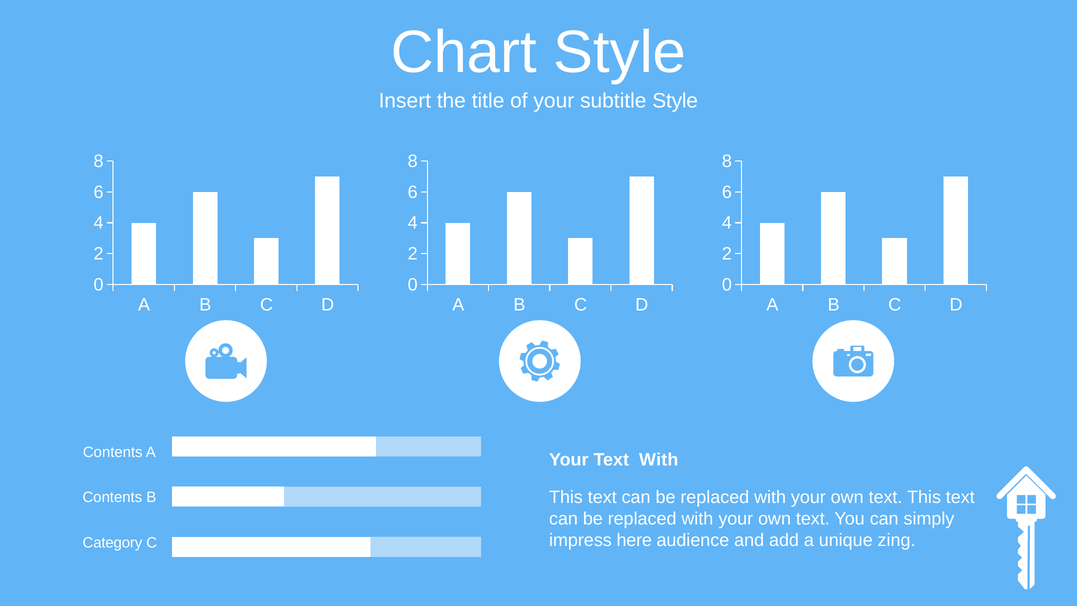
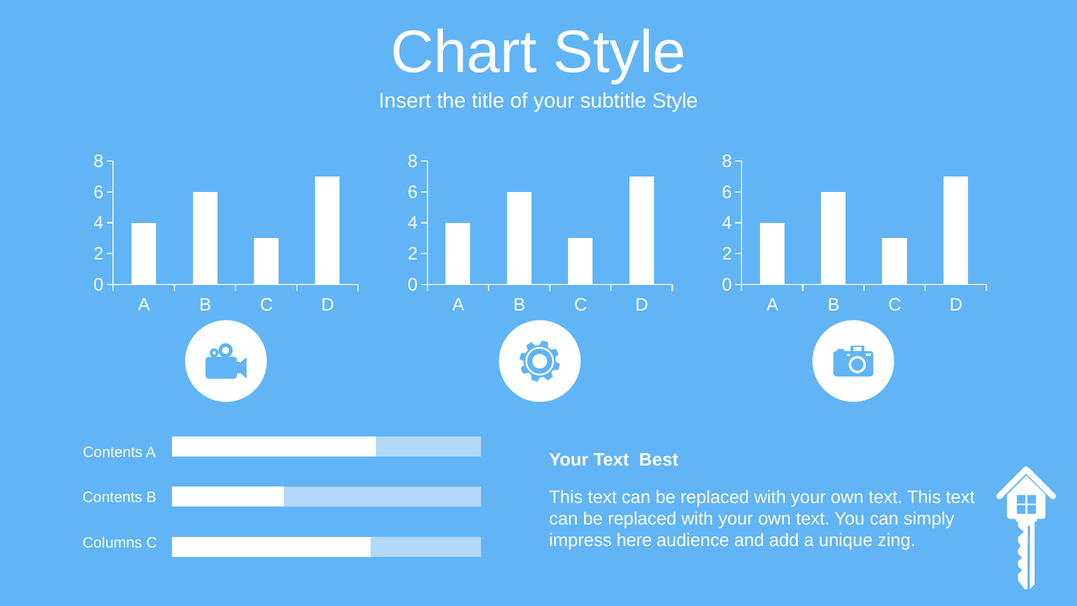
Text With: With -> Best (659, 459)
Category: Category -> Columns (112, 543)
